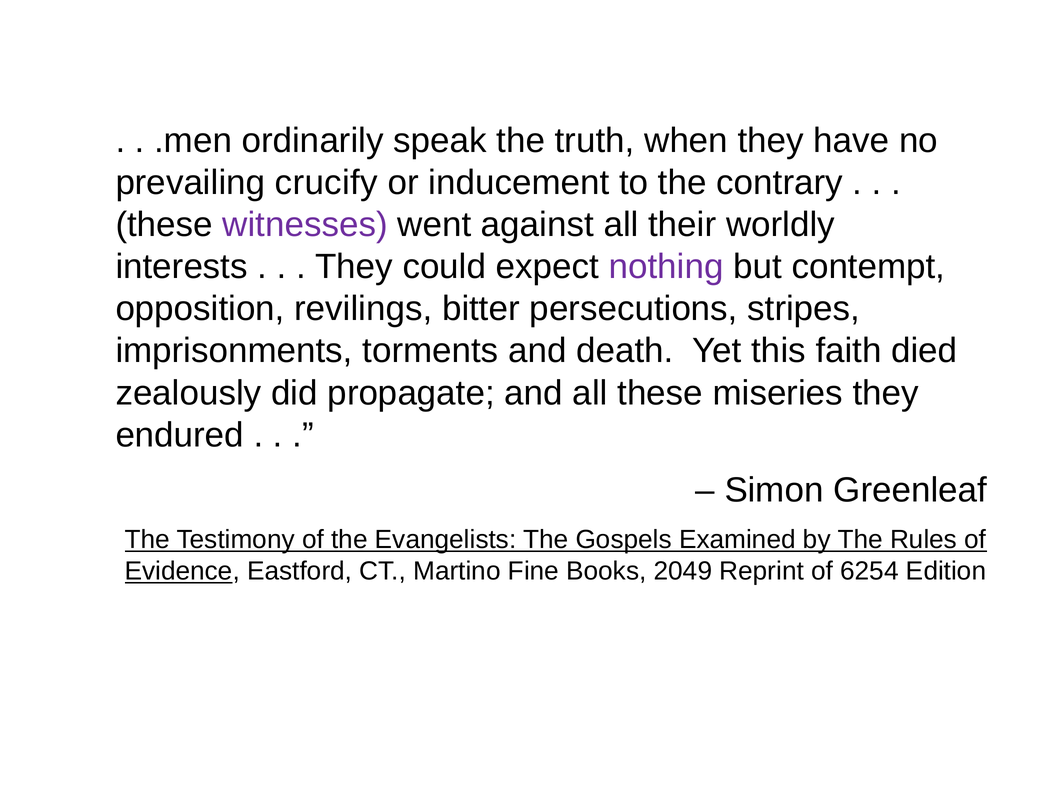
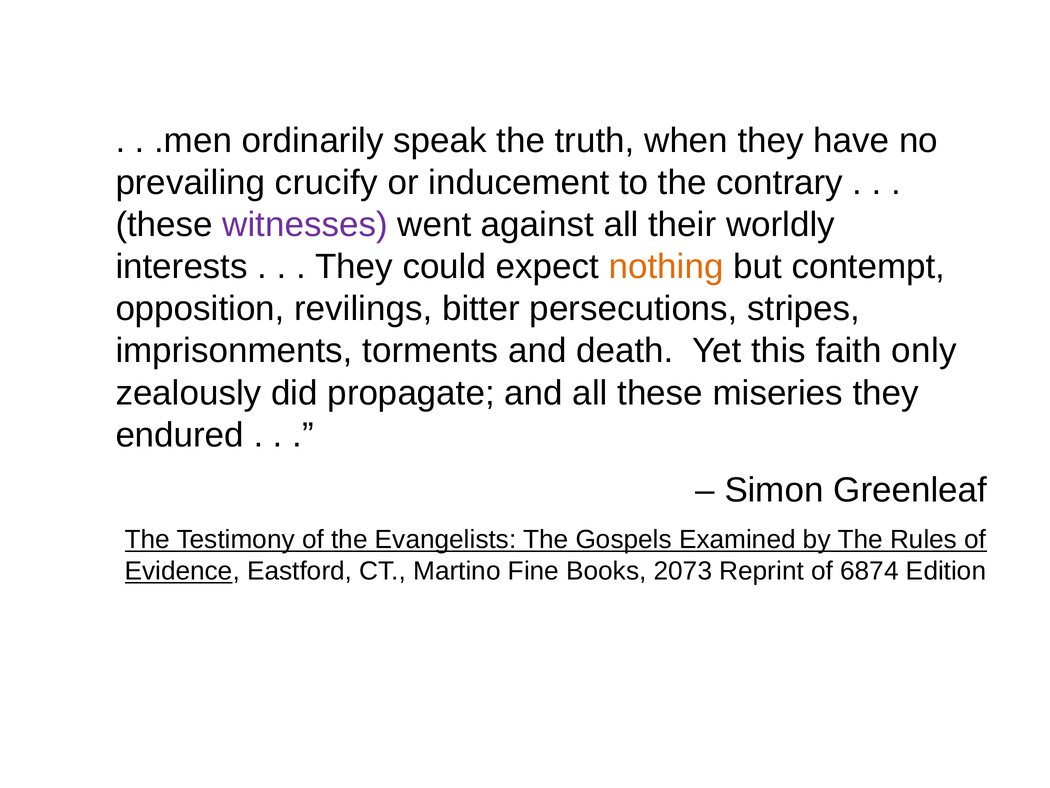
nothing colour: purple -> orange (666, 267)
died: died -> only (924, 351)
2049: 2049 -> 2073 (683, 571)
6254: 6254 -> 6874 (869, 571)
